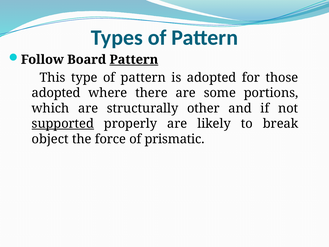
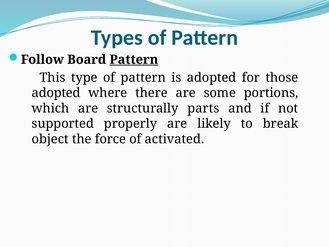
other: other -> parts (203, 108)
supported underline: present -> none (63, 124)
prismatic: prismatic -> activated (174, 139)
